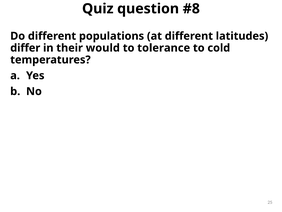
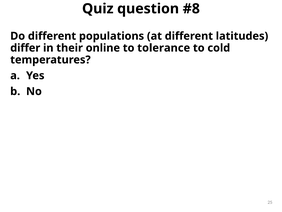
would: would -> online (103, 48)
